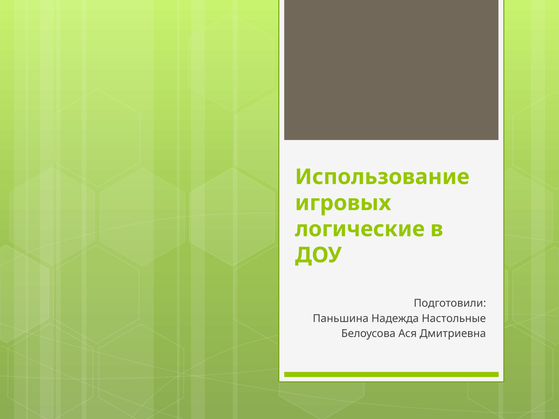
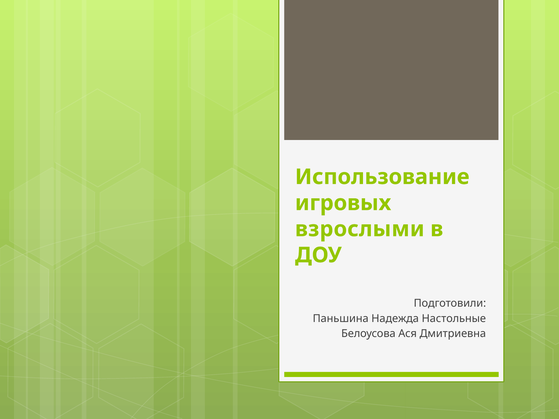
логические: логические -> взрослыми (360, 229)
